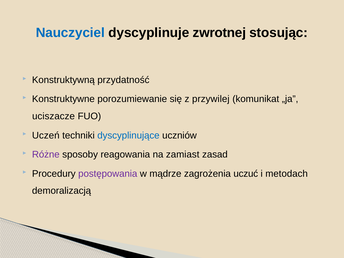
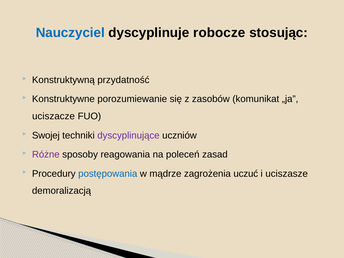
zwrotnej: zwrotnej -> robocze (219, 33)
przywilej: przywilej -> zasobów (211, 99)
Uczeń: Uczeń -> Swojej (46, 135)
dyscyplinujące colour: blue -> purple (128, 135)
zamiast: zamiast -> poleceń (183, 154)
postępowania colour: purple -> blue (108, 174)
metodach: metodach -> uciszasze (287, 174)
